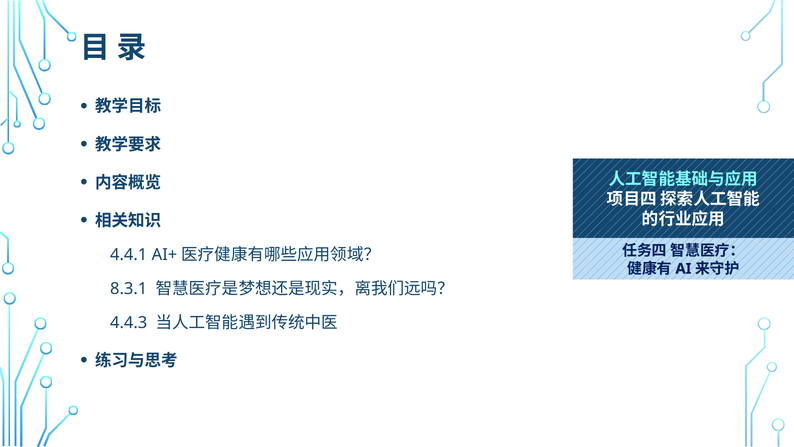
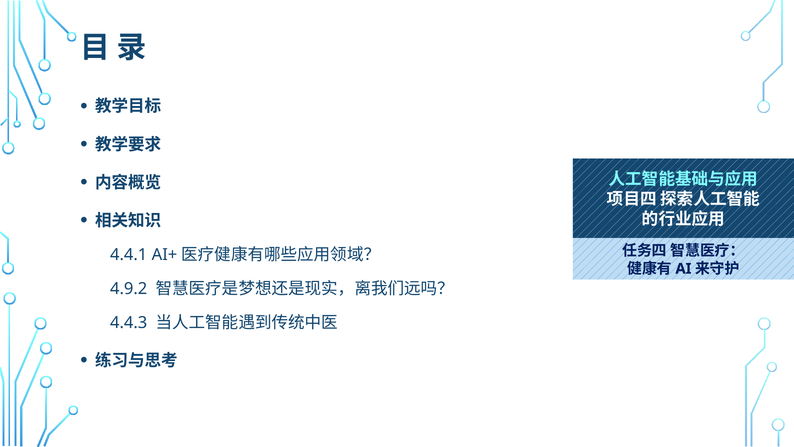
8.3.1: 8.3.1 -> 4.9.2 (129, 288)
